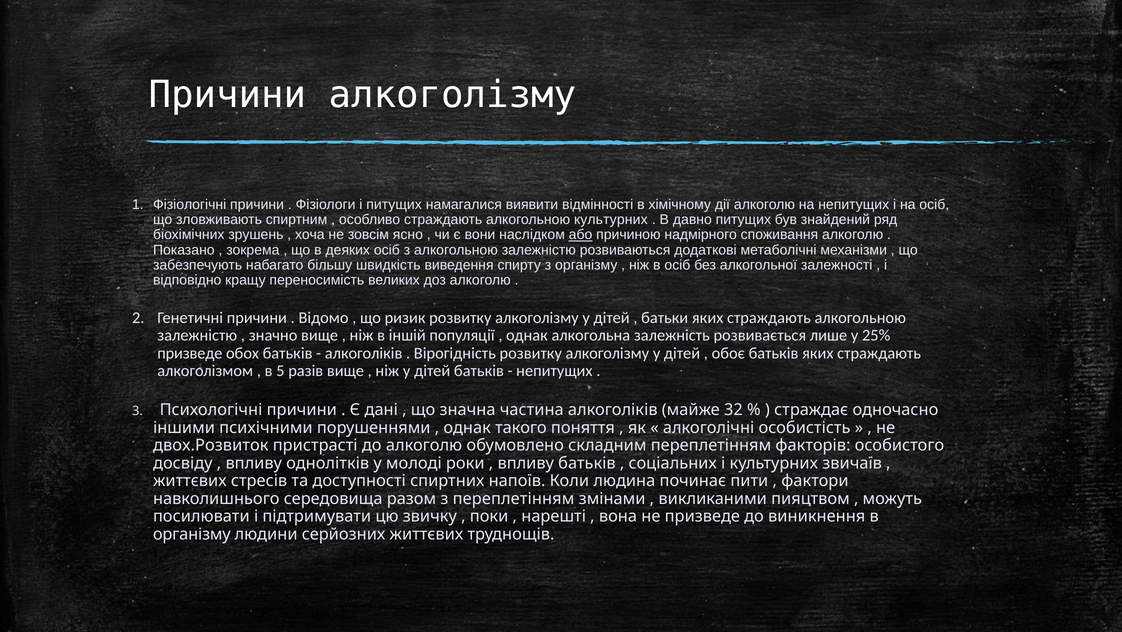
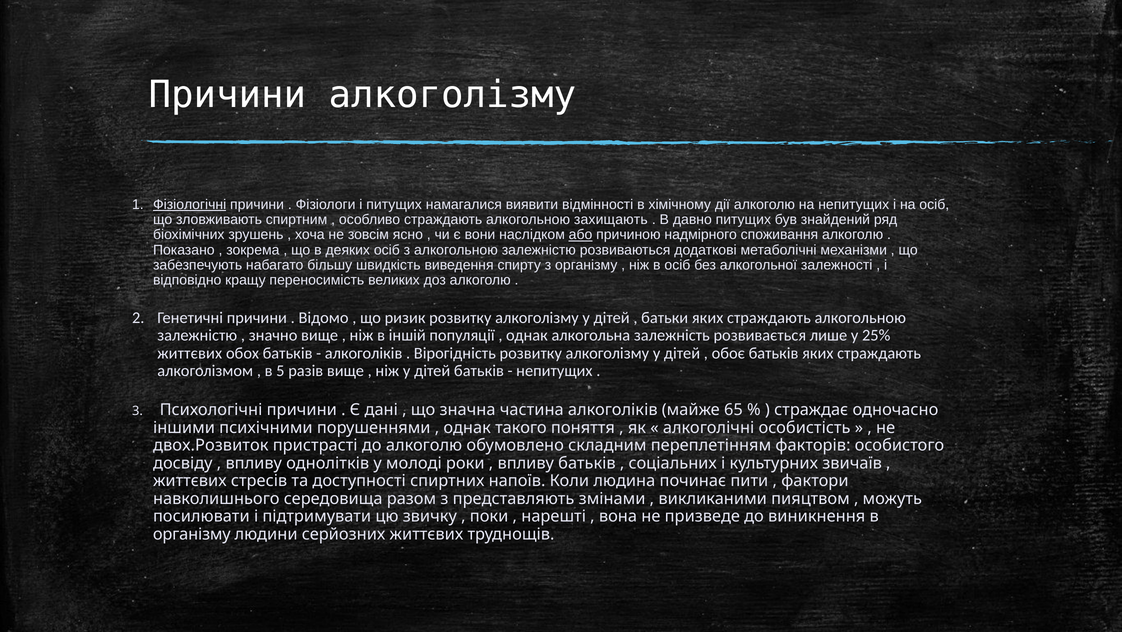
Фізіологічні underline: none -> present (190, 204)
алкогольною культурних: культурних -> захищають (611, 219)
призведе: призведе -> життєвих (190, 353)
32: 32 -> 65 (733, 409)
з переплетінням: переплетінням -> представляють (514, 498)
